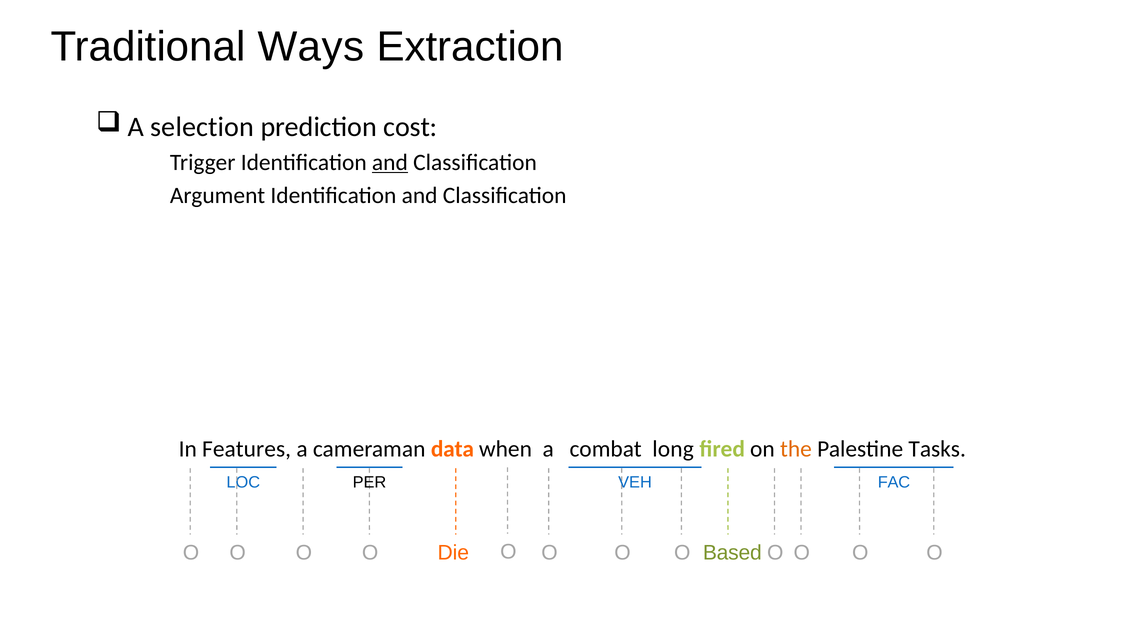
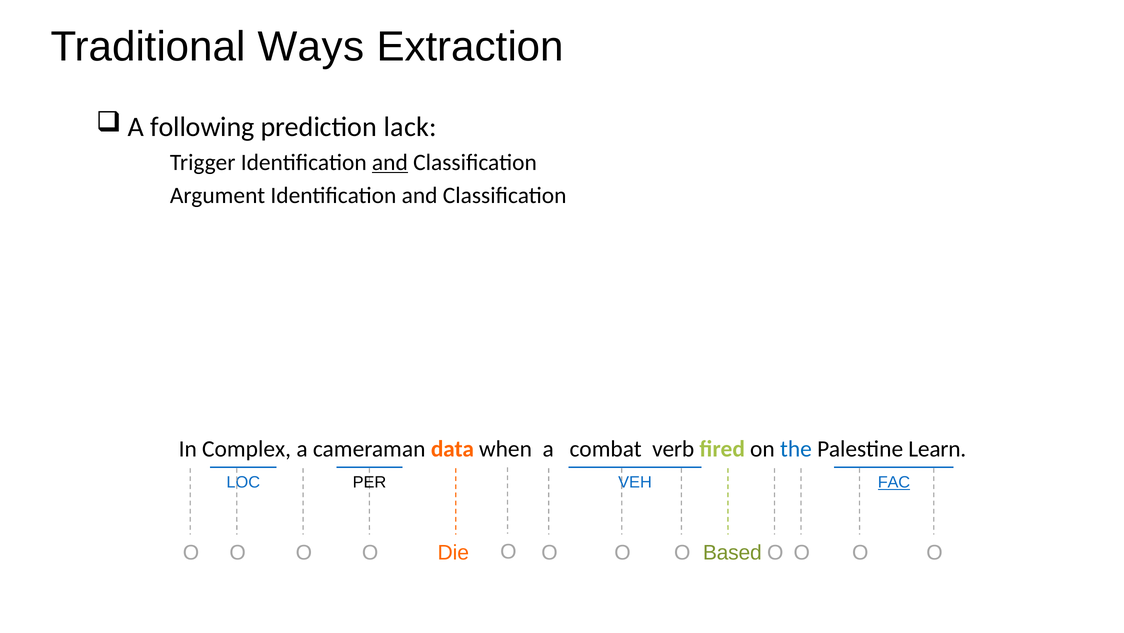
selection: selection -> following (202, 127)
cost: cost -> lack (410, 127)
Features: Features -> Complex (247, 449)
long: long -> verb (673, 449)
the colour: orange -> blue (796, 449)
Tasks: Tasks -> Learn (937, 449)
FAC underline: none -> present (894, 482)
